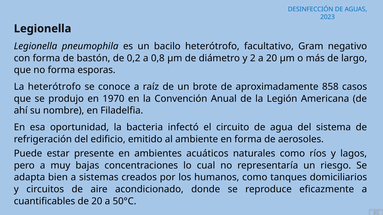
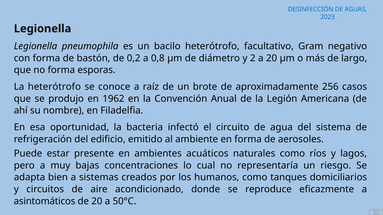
858: 858 -> 256 (330, 87)
1970: 1970 -> 1962 (113, 99)
cuantificables: cuantificables -> asintomáticos (45, 202)
